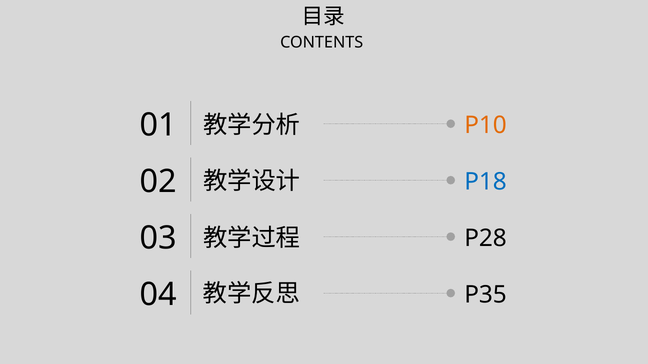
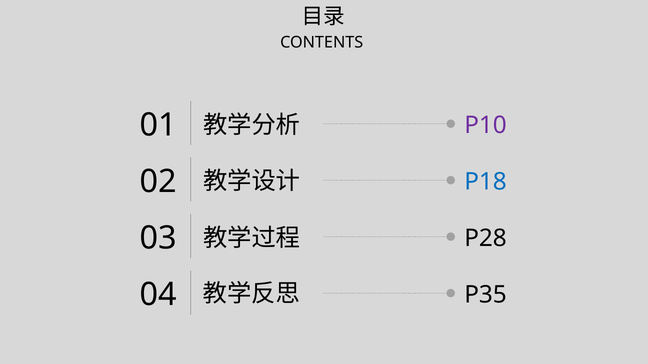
P10 colour: orange -> purple (485, 125)
